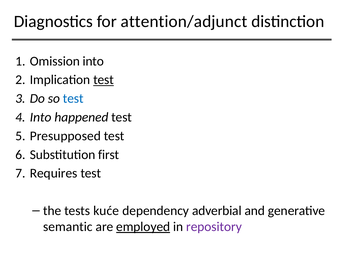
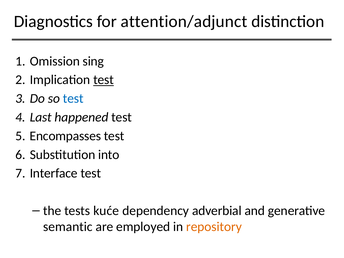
Omission into: into -> sing (93, 61)
Into: Into -> Last (41, 117)
Presupposed: Presupposed -> Encompasses (65, 136)
first: first -> into (109, 155)
Requires: Requires -> Interface (54, 173)
employed underline: present -> none (143, 227)
repository colour: purple -> orange (214, 227)
